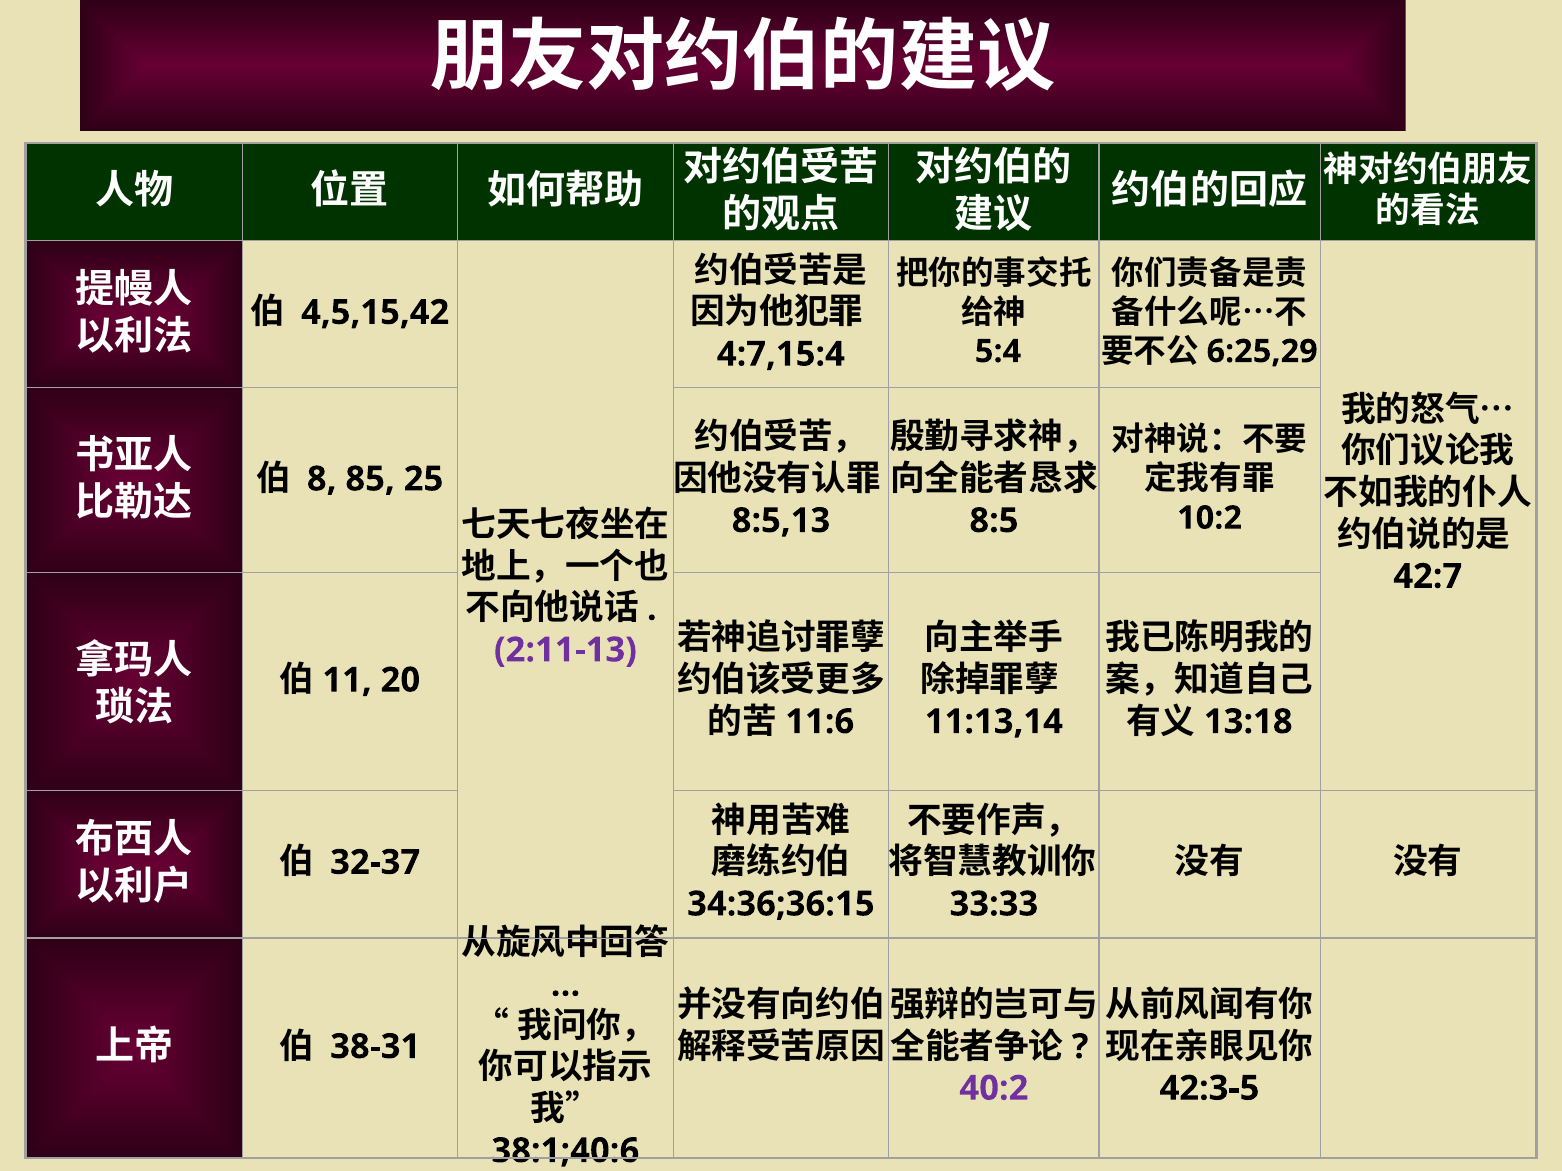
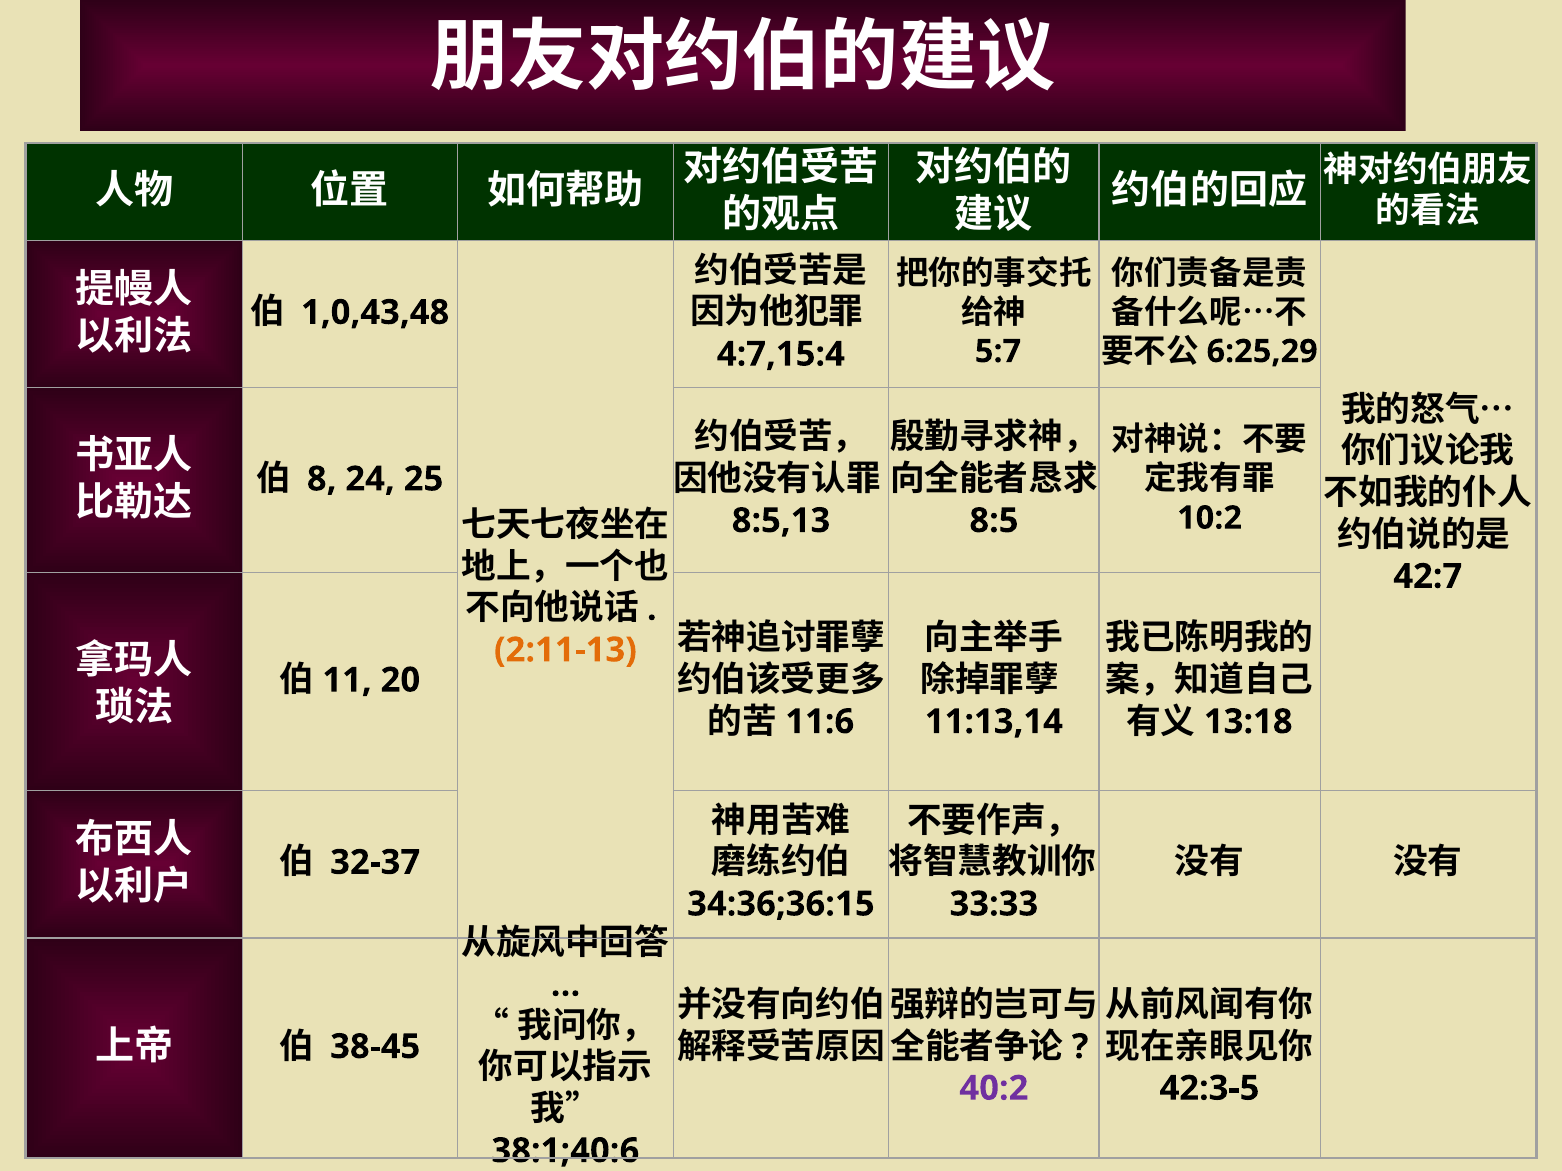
4,5,15,42: 4,5,15,42 -> 1,0,43,48 (375, 313)
5:4: 5:4 -> 5:7 (998, 352)
85: 85 -> 24 (370, 479)
2:11-13 colour: purple -> orange (565, 650)
38-31: 38-31 -> 38-45 (375, 1047)
